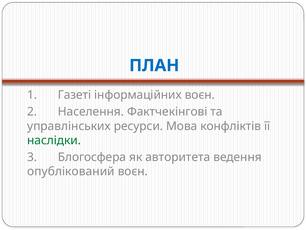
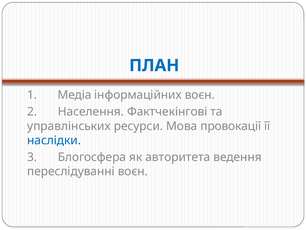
Газеті: Газеті -> Медіа (74, 95)
конфліктів: конфліктів -> провокації (231, 126)
наслідки colour: green -> blue (54, 140)
опублікований: опублікований -> переслідуванні (71, 171)
